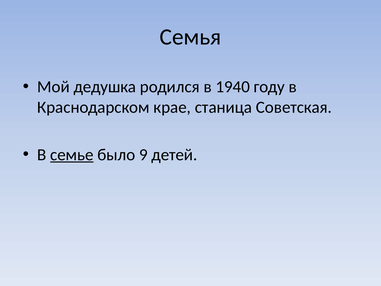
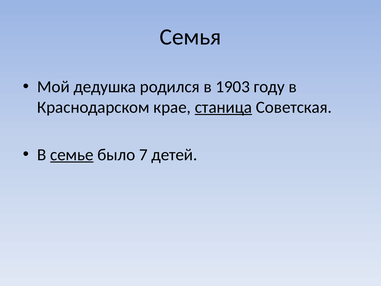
1940: 1940 -> 1903 (233, 87)
станица underline: none -> present (223, 107)
9: 9 -> 7 (143, 155)
